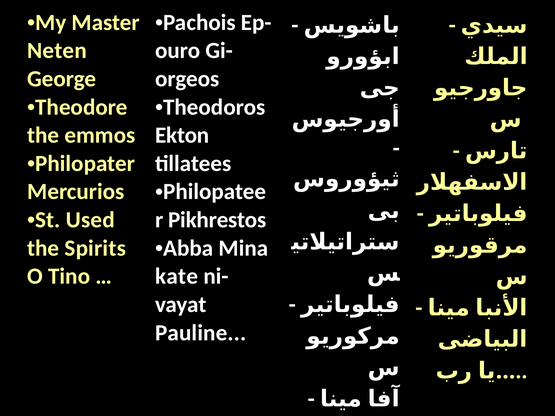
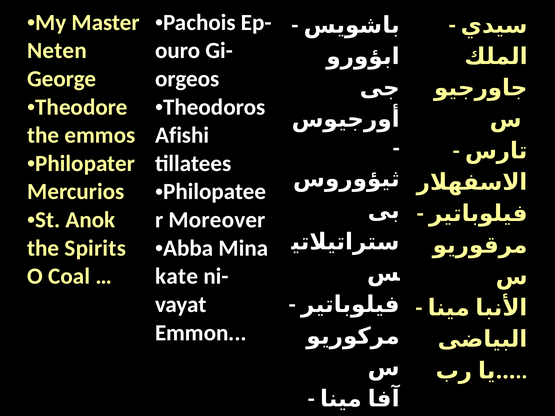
Ekton: Ekton -> Afishi (182, 135)
Used: Used -> Anok (90, 220)
Pikhrestos: Pikhrestos -> Moreover (217, 220)
Tino: Tino -> Coal (69, 277)
Pauline: Pauline -> Emmon (201, 333)
